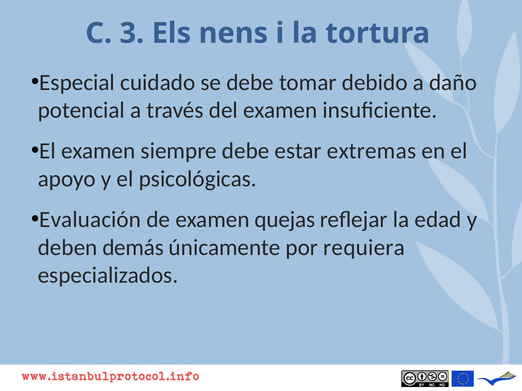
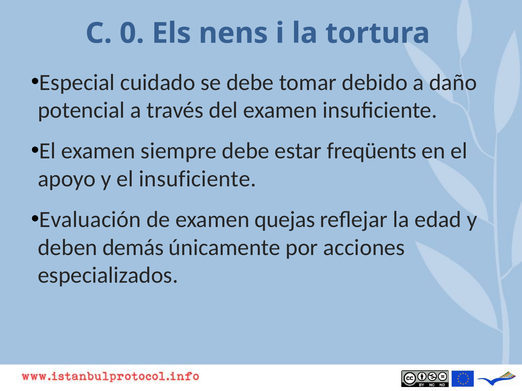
3: 3 -> 0 (132, 33)
extremas: extremas -> freqüents (372, 151)
el psicológicas: psicológicas -> insuficiente (198, 179)
requiera: requiera -> acciones (364, 248)
